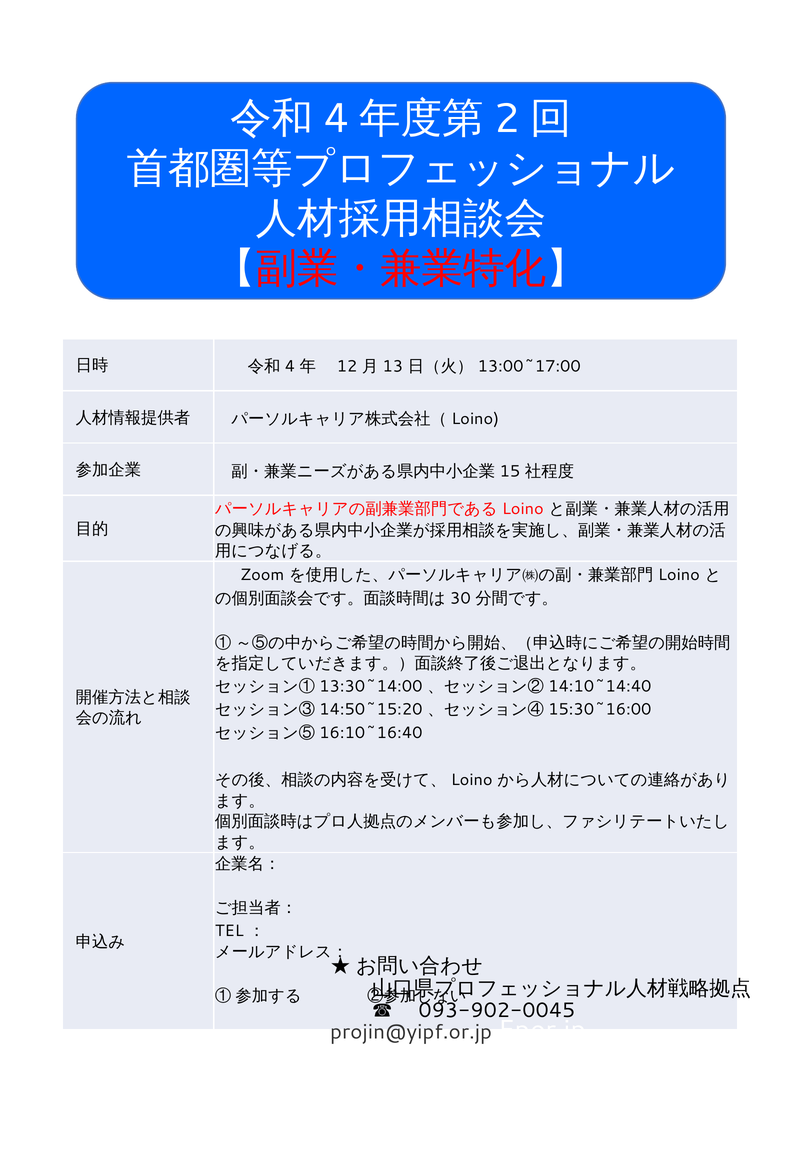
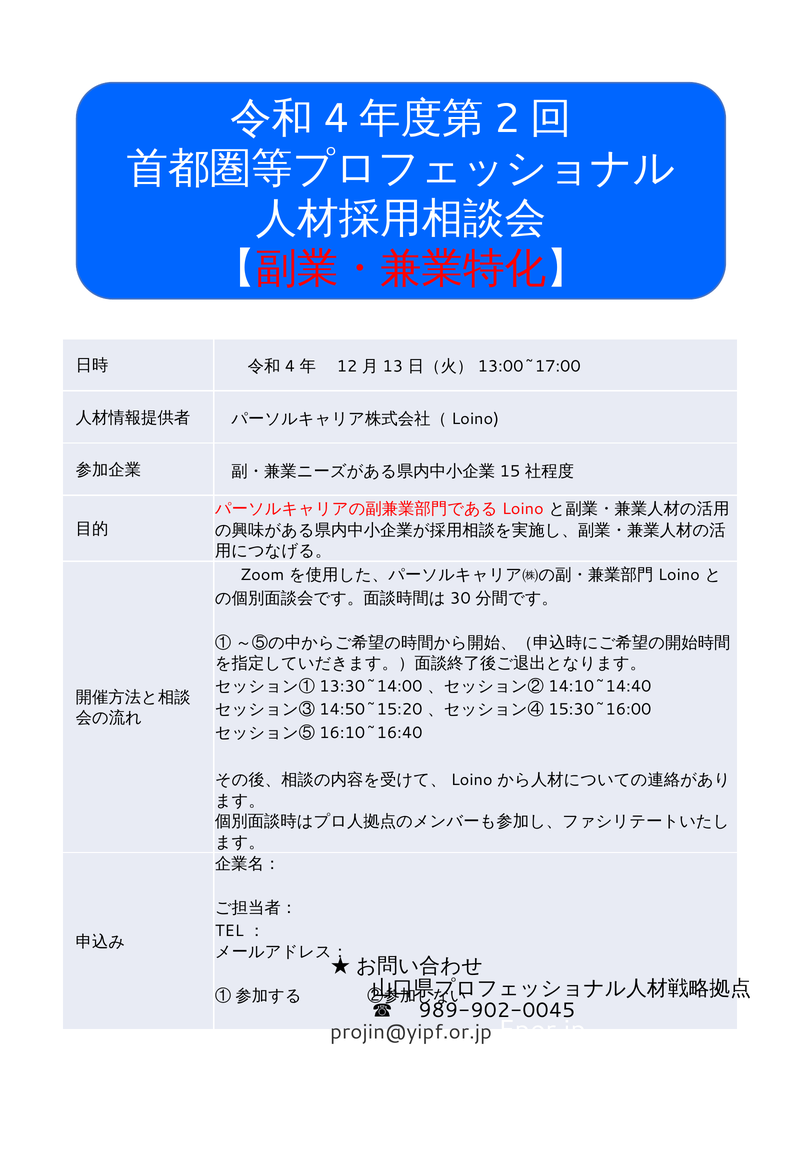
093-902-0045: 093-902-0045 -> 989-902-0045 (497, 1011)
